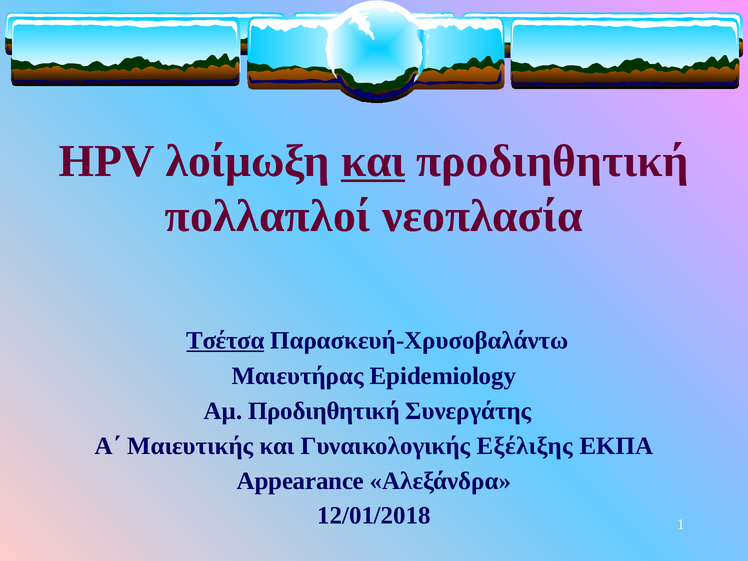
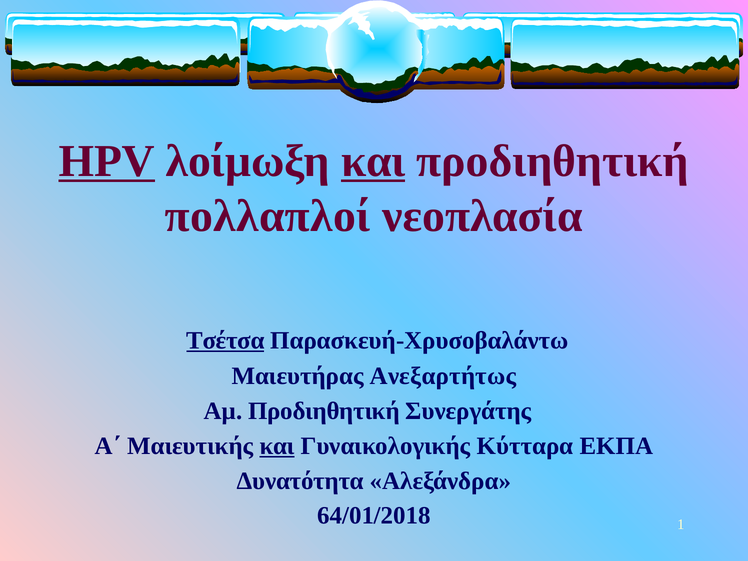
HPV underline: none -> present (107, 161)
Epidemiology: Epidemiology -> Ανεξαρτήτως (443, 376)
και underline: none -> present (277, 446)
Εξέλιξης: Εξέλιξης -> Κύτταρα (525, 446)
Appearance: Appearance -> Δυνατότητα (300, 481)
12/01/2018: 12/01/2018 -> 64/01/2018 (374, 516)
